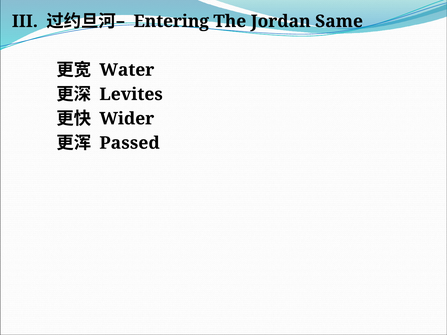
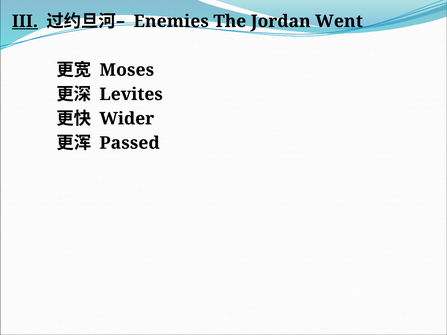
III underline: none -> present (25, 21)
Entering: Entering -> Enemies (171, 21)
Same: Same -> Went (339, 21)
Water: Water -> Moses (127, 70)
